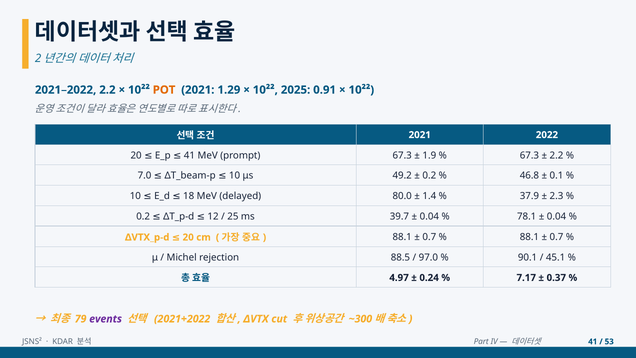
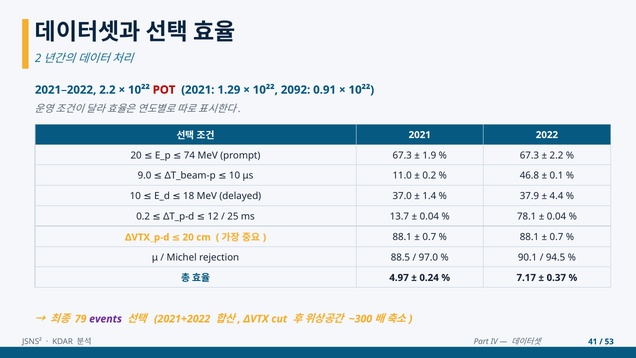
POT colour: orange -> red (164, 90)
2025: 2025 -> 2092 (296, 90)
41: 41 -> 74 (189, 155)
49.2: 49.2 -> 11.0 (402, 176)
7.0: 7.0 -> 9.0 (144, 176)
80.0: 80.0 -> 37.0 (402, 196)
2.3: 2.3 -> 4.4 (557, 196)
39.7: 39.7 -> 13.7 (399, 216)
45.1: 45.1 -> 94.5 (556, 257)
